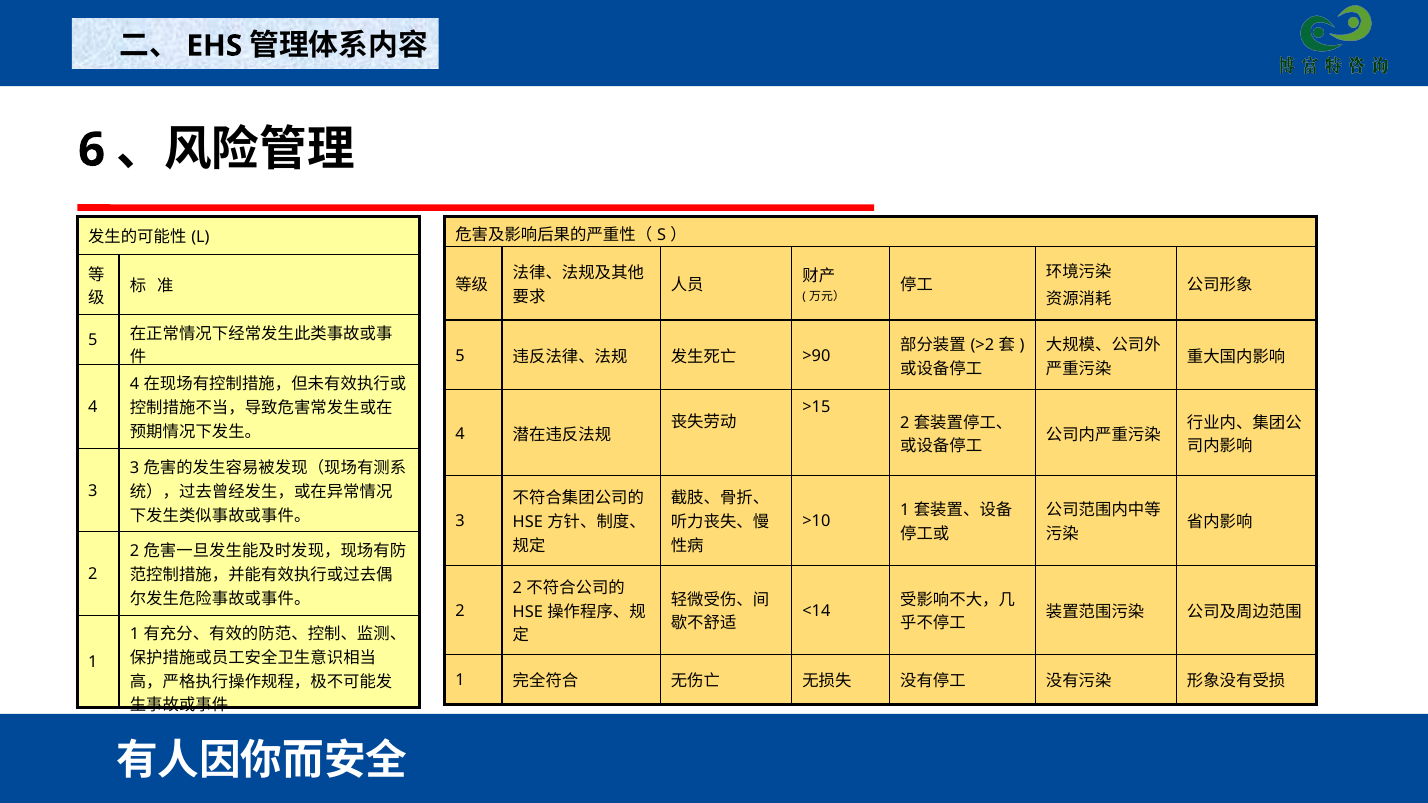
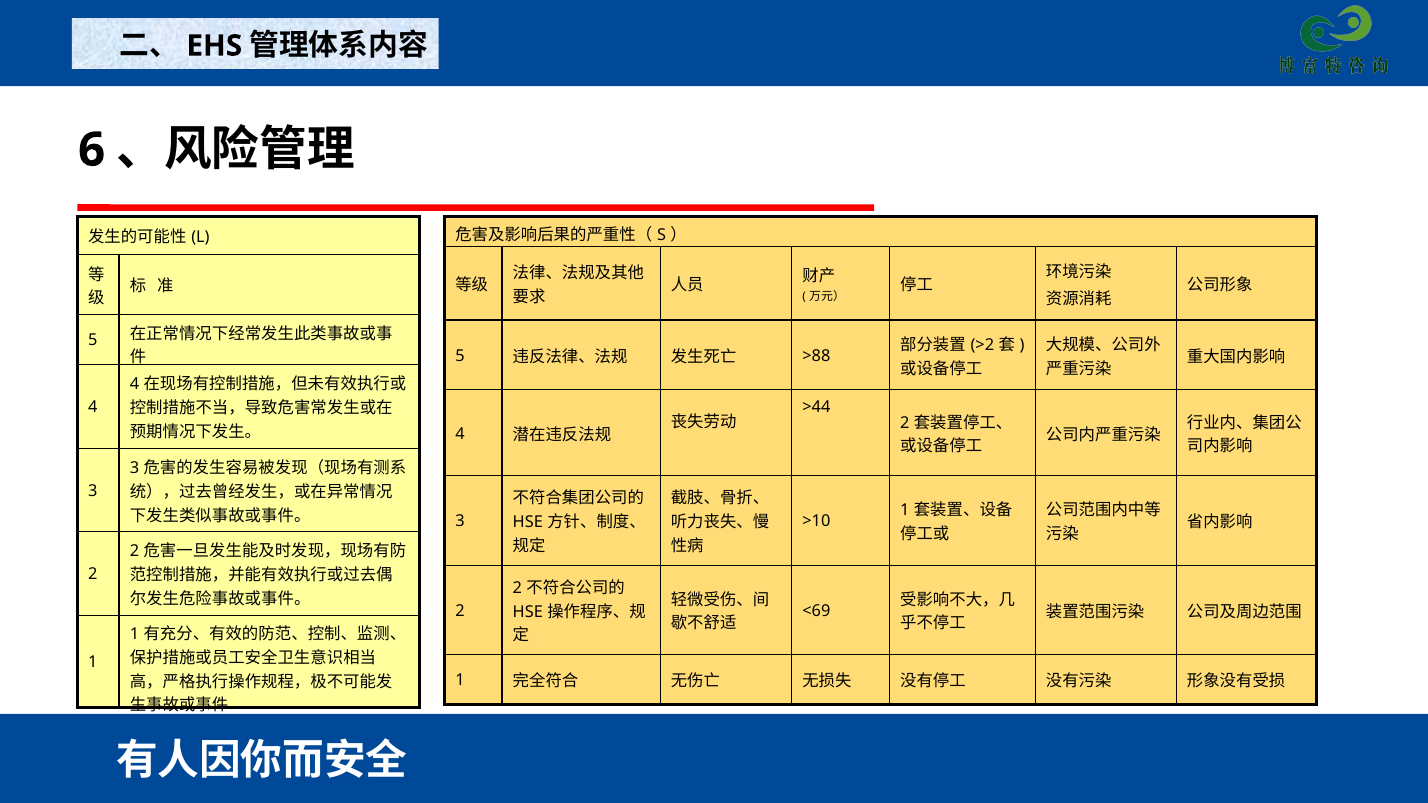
>90: >90 -> >88 (816, 356)
>15: >15 -> >44 (816, 407)
<14: <14 -> <69 (816, 611)
